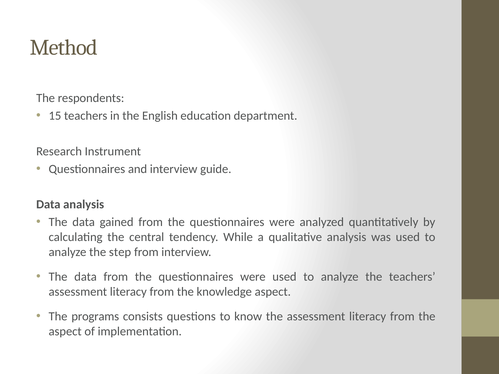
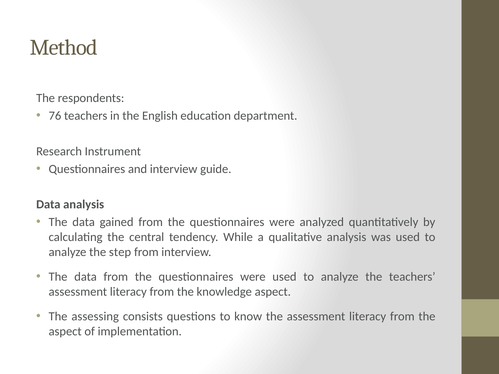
15: 15 -> 76 (55, 116)
programs: programs -> assessing (95, 317)
